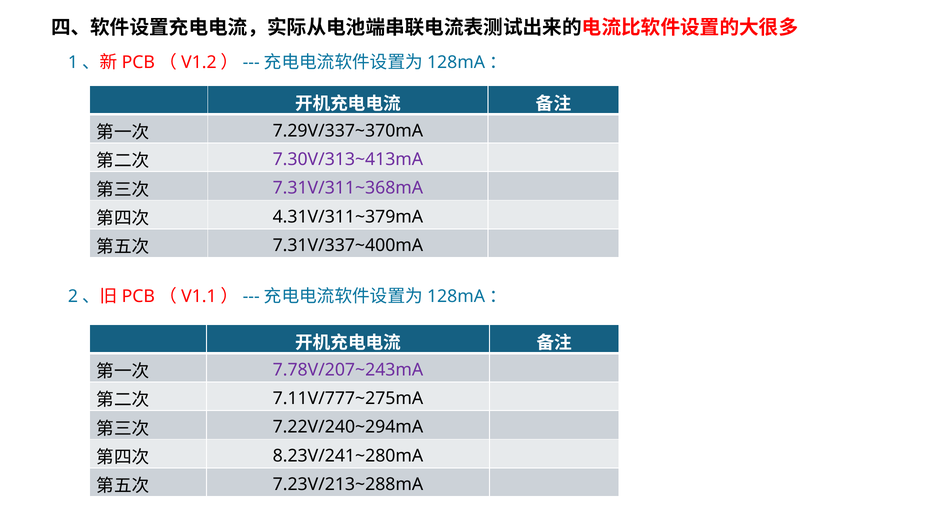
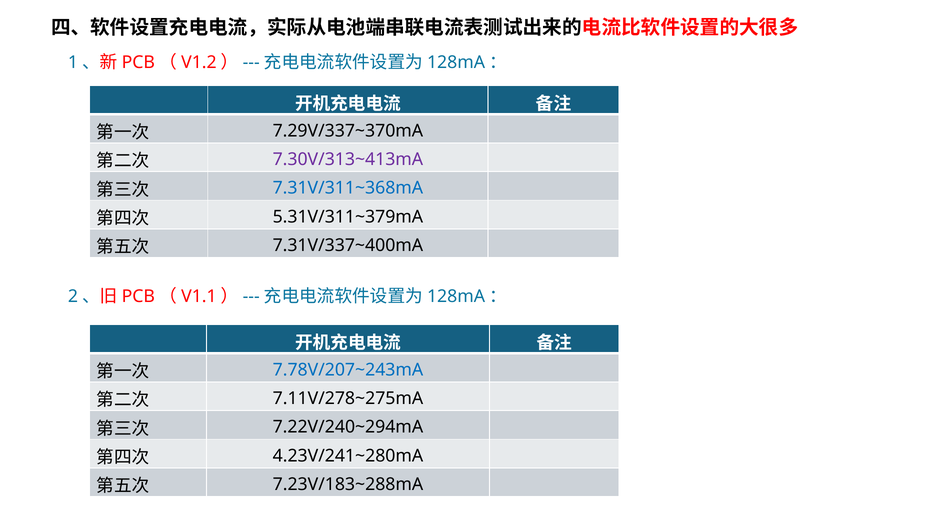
7.31V/311~368mA colour: purple -> blue (348, 188)
4.31V/311~379mA: 4.31V/311~379mA -> 5.31V/311~379mA (348, 217)
7.78V/207~243mA colour: purple -> blue (348, 370)
7.11V/777~275mA: 7.11V/777~275mA -> 7.11V/278~275mA (348, 398)
8.23V/241~280mA: 8.23V/241~280mA -> 4.23V/241~280mA (348, 456)
7.23V/213~288mA: 7.23V/213~288mA -> 7.23V/183~288mA (348, 484)
